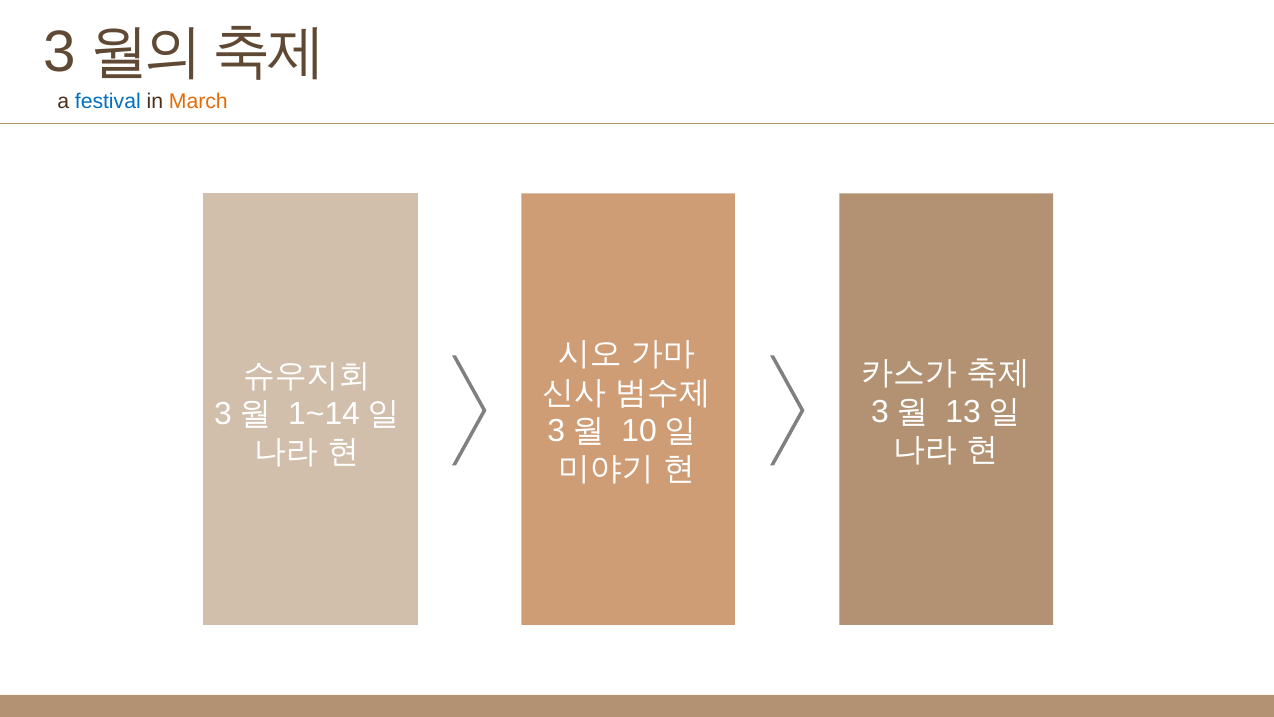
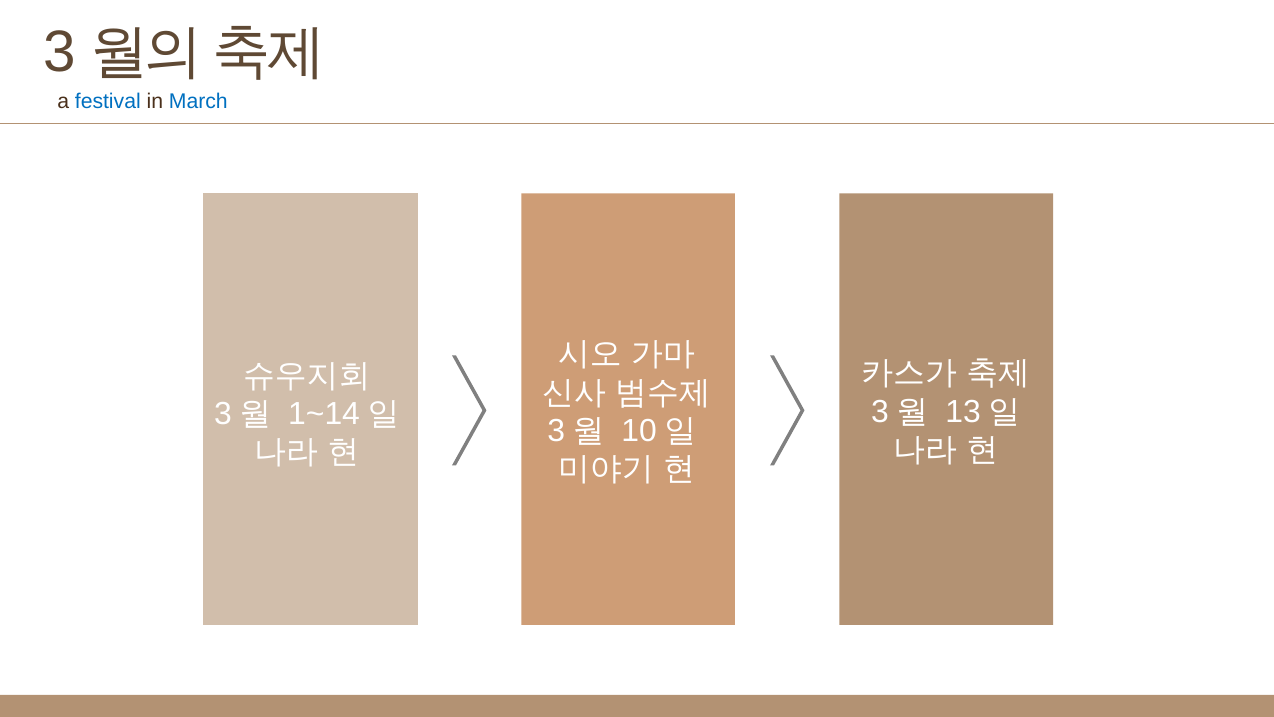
March colour: orange -> blue (198, 101)
